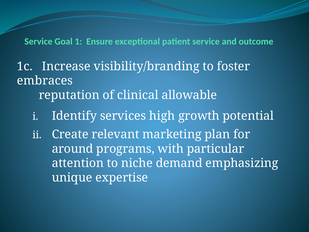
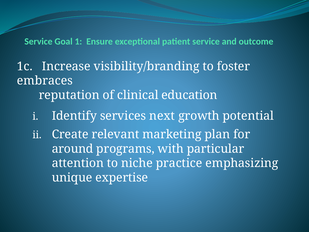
allowable: allowable -> education (189, 95)
high: high -> next (162, 116)
demand: demand -> practice (179, 163)
